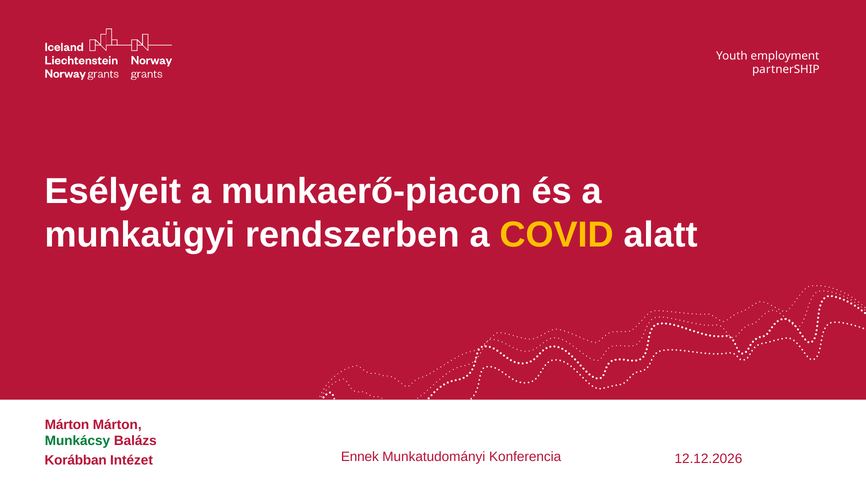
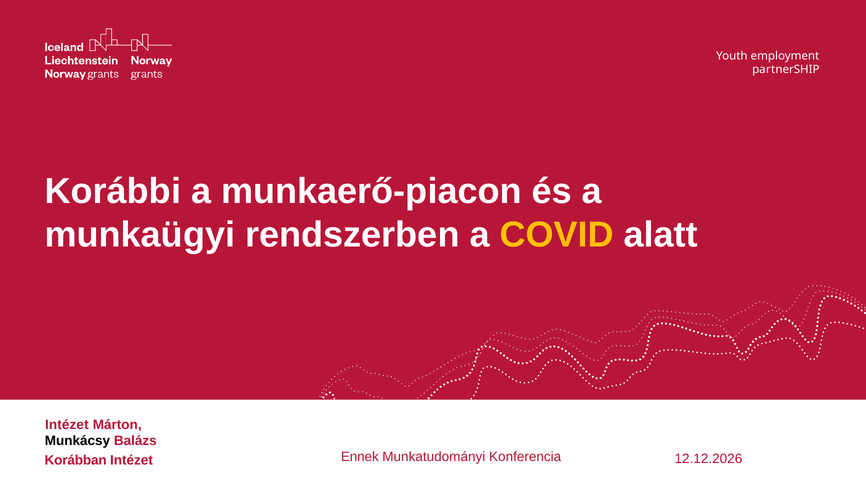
Esélyeit: Esélyeit -> Korábbi (113, 192)
Márton: Márton -> Intézet (67, 425)
Munkácsy colour: green -> black (77, 441)
